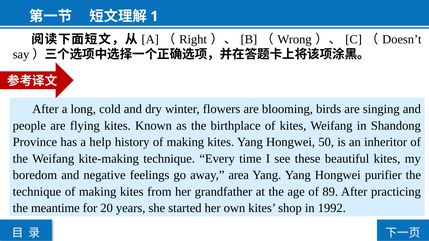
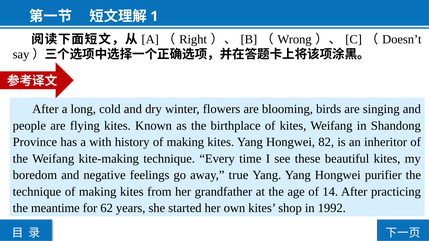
help: help -> with (100, 142)
50: 50 -> 82 (326, 142)
area: area -> true (239, 175)
89: 89 -> 14 (330, 192)
20: 20 -> 62 (107, 208)
